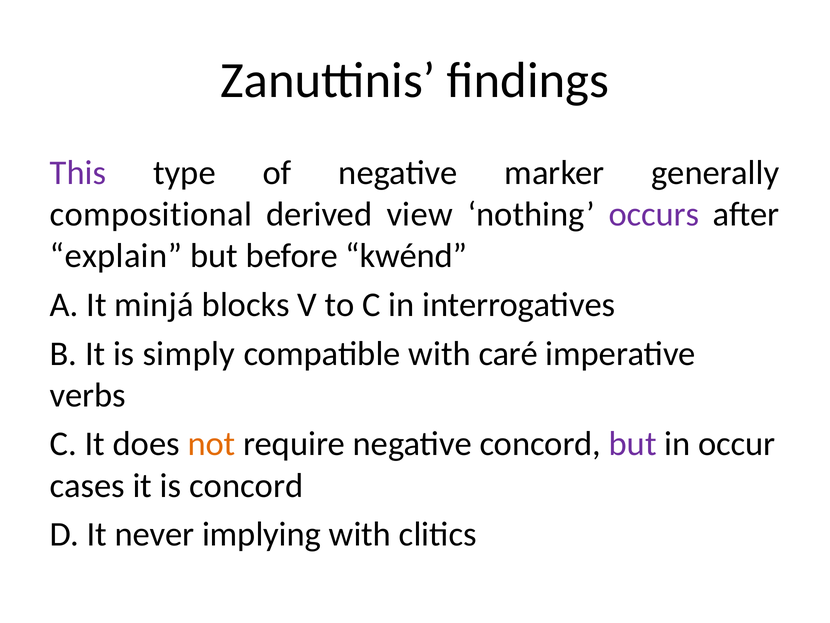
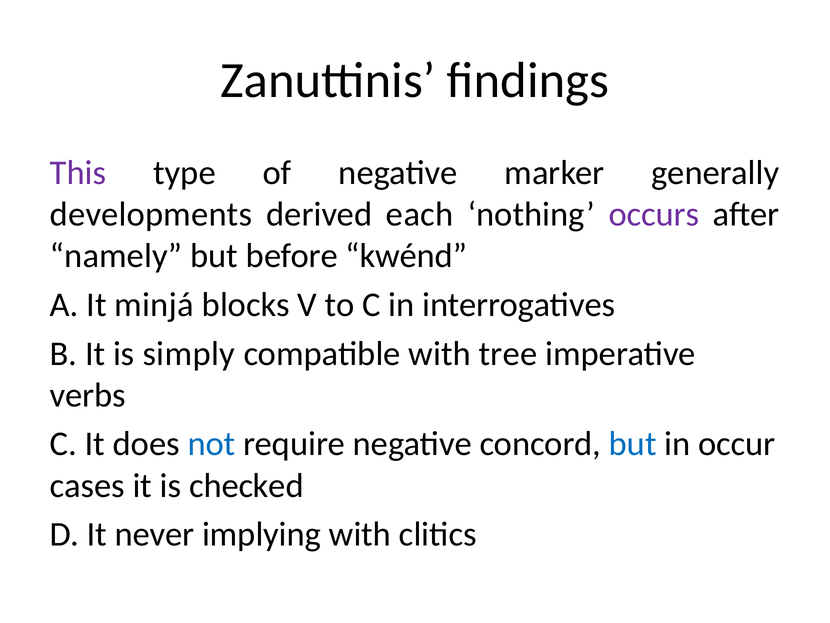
compositional: compositional -> developments (151, 214)
view: view -> each (420, 214)
explain: explain -> namely (116, 256)
caré: caré -> tree (508, 353)
not colour: orange -> blue (212, 444)
but colour: purple -> blue (633, 444)
is concord: concord -> checked (246, 485)
